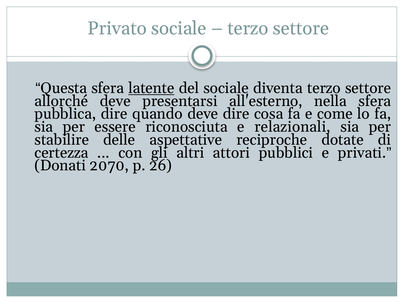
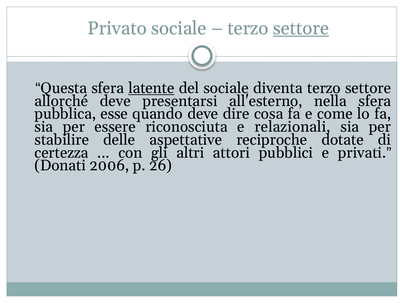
settore underline: none -> present (301, 28)
pubblica dire: dire -> esse (114, 114)
2070: 2070 -> 2006 (109, 166)
